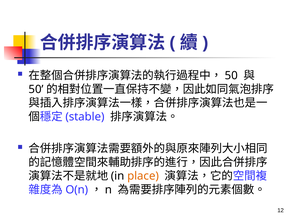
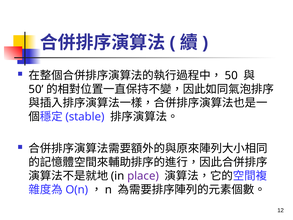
place colour: orange -> purple (143, 176)
